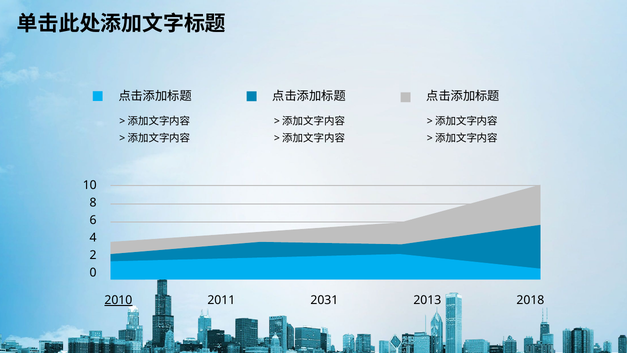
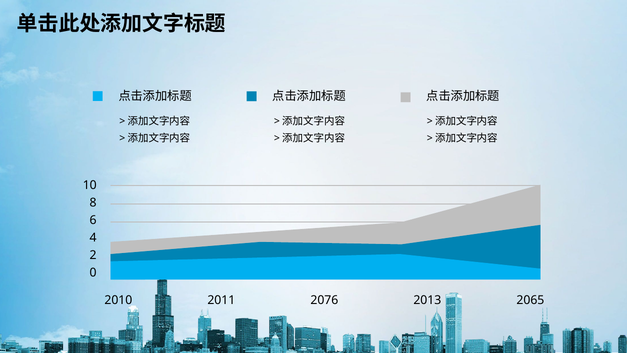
2010 underline: present -> none (118, 300)
2031: 2031 -> 2076 (324, 300)
2018: 2018 -> 2065 (530, 300)
